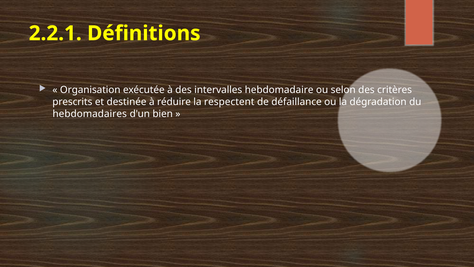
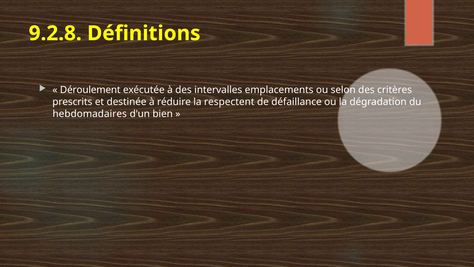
2.2.1: 2.2.1 -> 9.2.8 (55, 33)
Organisation: Organisation -> Déroulement (90, 90)
hebdomadaire: hebdomadaire -> emplacements (279, 90)
